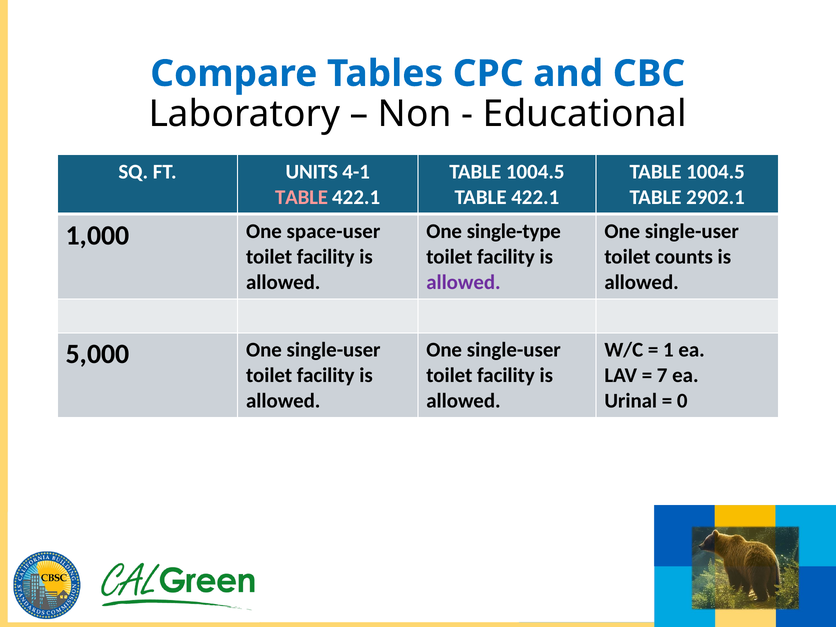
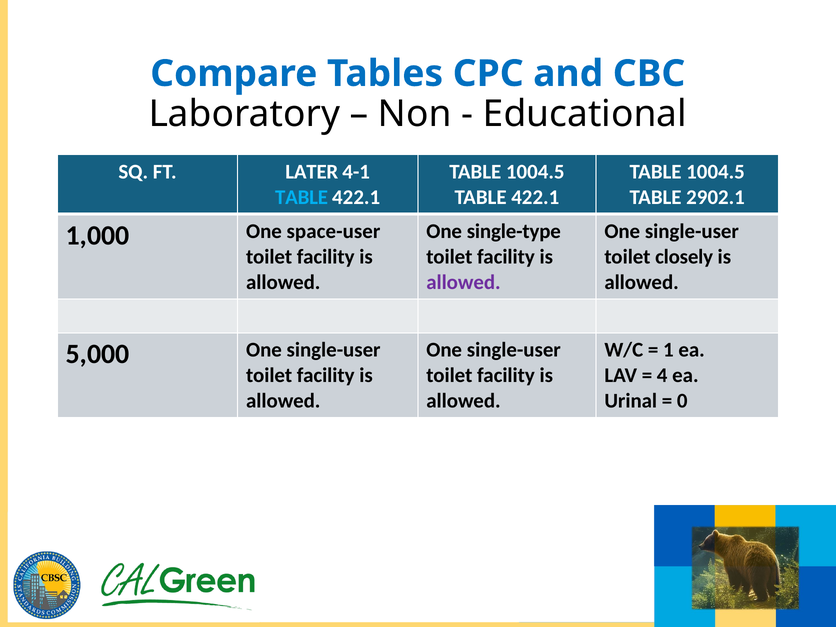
UNITS: UNITS -> LATER (312, 172)
TABLE colour: pink -> light blue (302, 197)
counts: counts -> closely (684, 257)
7: 7 -> 4 (662, 375)
